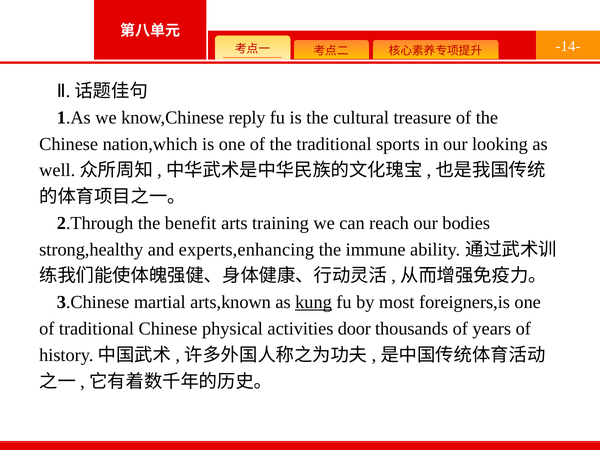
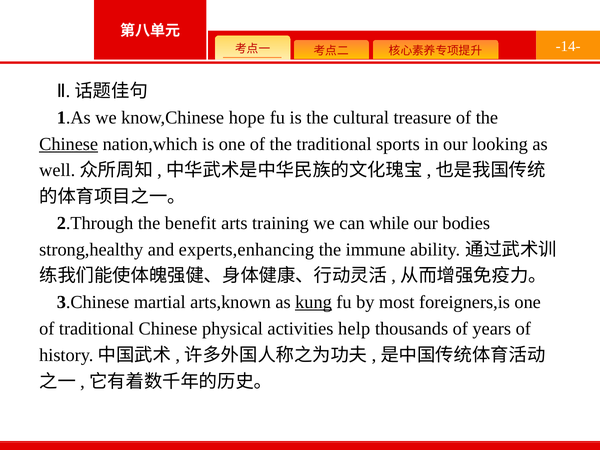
reply: reply -> hope (247, 118)
Chinese underline: none -> present (69, 144)
reach: reach -> while (389, 223)
door: door -> help (354, 329)
